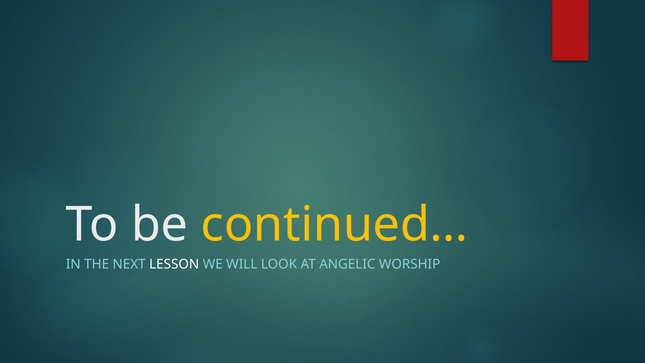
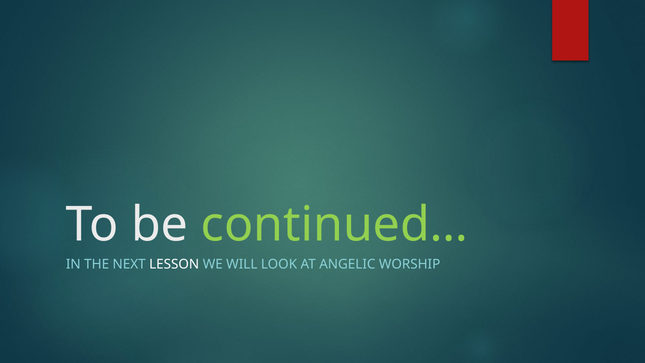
continued… colour: yellow -> light green (335, 225)
